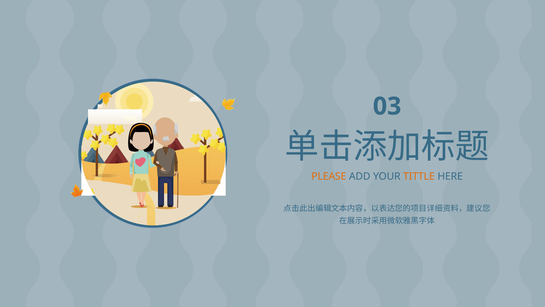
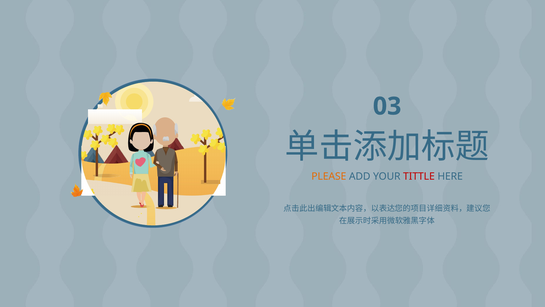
TITTLE colour: orange -> red (419, 176)
